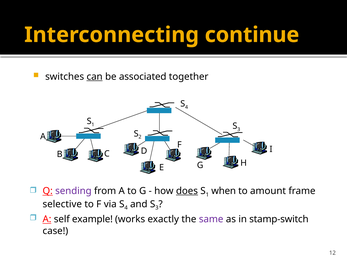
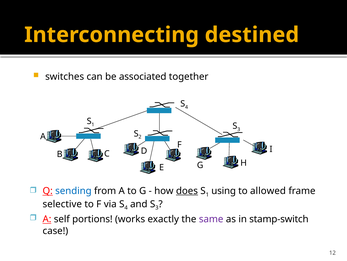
continue: continue -> destined (252, 35)
can underline: present -> none (95, 76)
sending colour: purple -> blue (73, 190)
when: when -> using (224, 190)
amount: amount -> allowed (268, 190)
example: example -> portions (92, 219)
